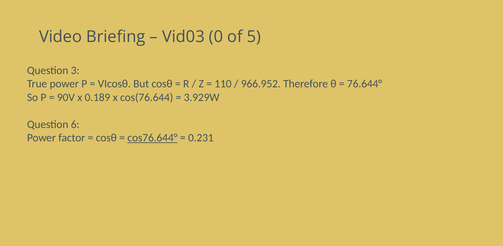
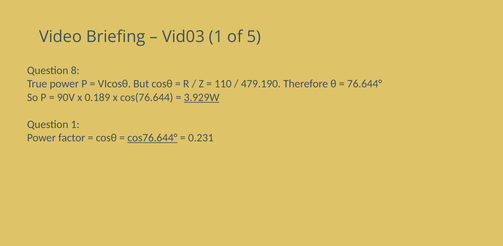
Vid03 0: 0 -> 1 (216, 37)
3: 3 -> 8 (75, 70)
966.952: 966.952 -> 479.190 (261, 84)
3.929W underline: none -> present (202, 97)
Question 6: 6 -> 1 (75, 124)
